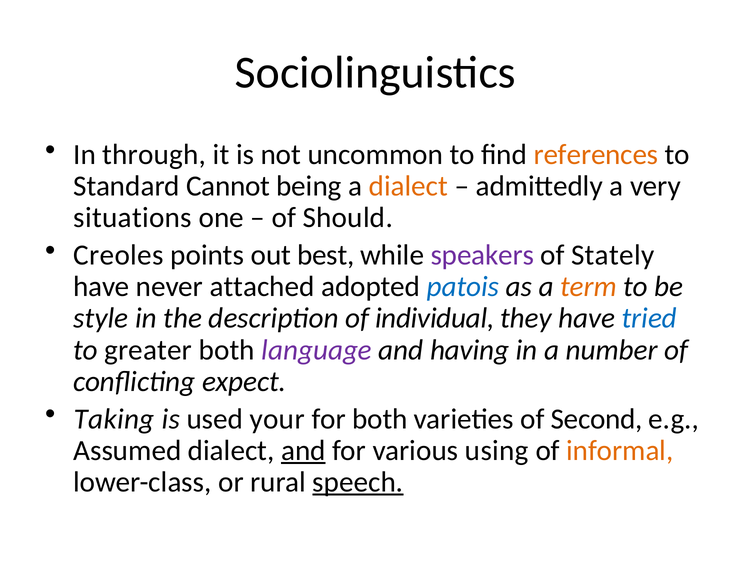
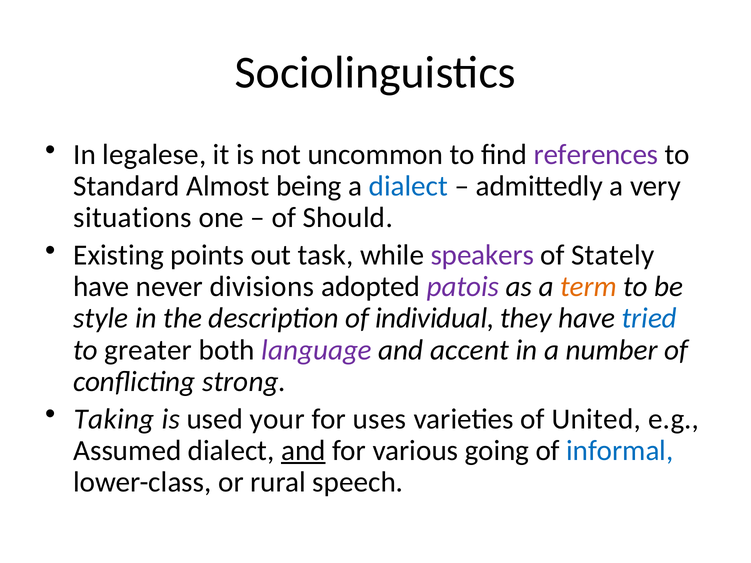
through: through -> legalese (154, 155)
references colour: orange -> purple (596, 155)
Cannot: Cannot -> Almost (228, 186)
dialect colour: orange -> blue (408, 186)
Creoles: Creoles -> Existing (119, 255)
best: best -> task (326, 255)
attached: attached -> divisions (262, 287)
patois colour: blue -> purple (463, 287)
having: having -> accent (470, 350)
expect: expect -> strong (244, 382)
for both: both -> uses (380, 419)
Second: Second -> United (596, 419)
using: using -> going (497, 451)
informal colour: orange -> blue (620, 451)
speech underline: present -> none (358, 482)
